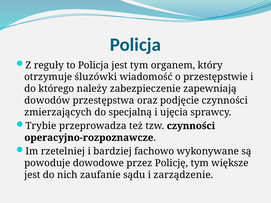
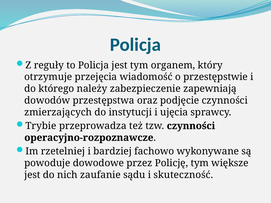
śluzówki: śluzówki -> przejęcia (96, 77)
specjalną: specjalną -> instytucji (130, 112)
zarządzenie: zarządzenie -> skuteczność (183, 175)
